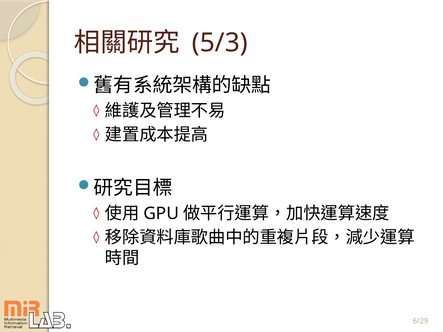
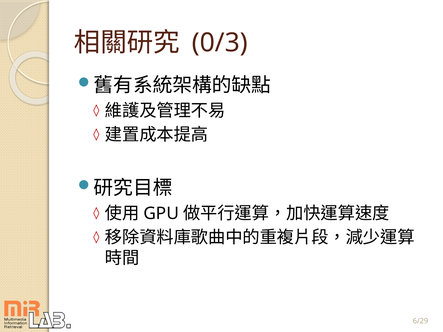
5/3: 5/3 -> 0/3 (220, 43)
